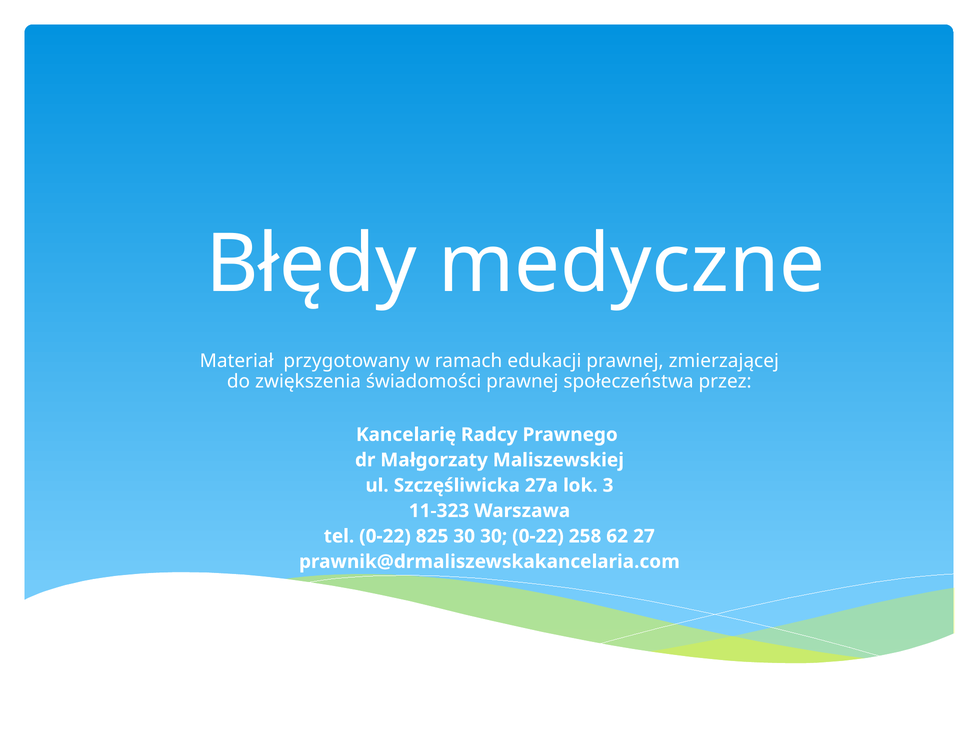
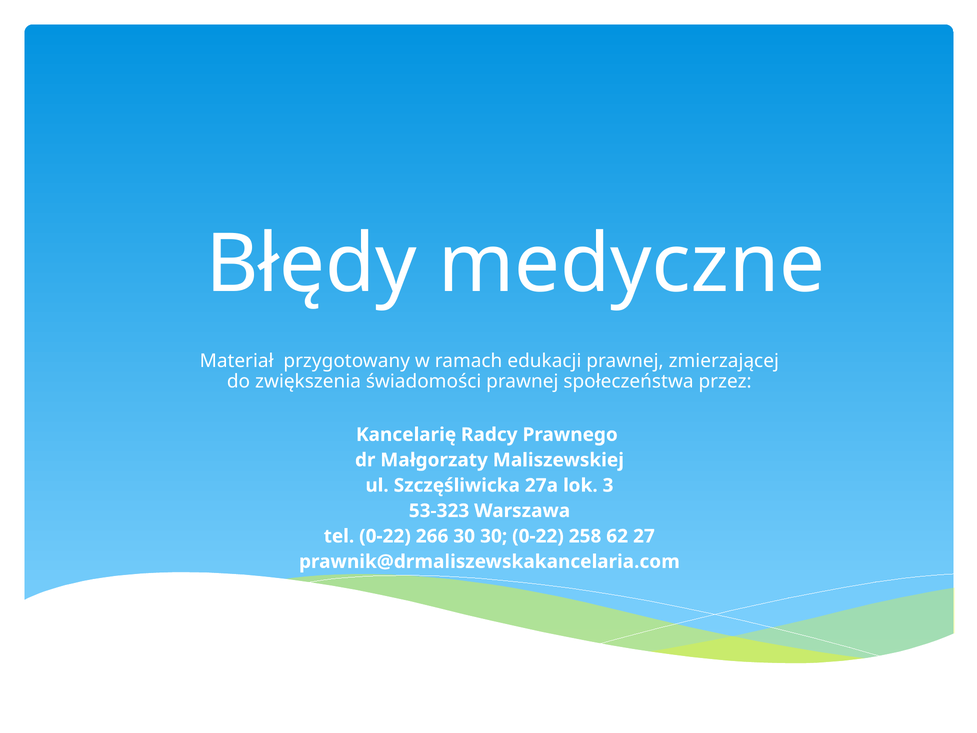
11-323: 11-323 -> 53-323 (439, 511)
825: 825 -> 266 (432, 536)
